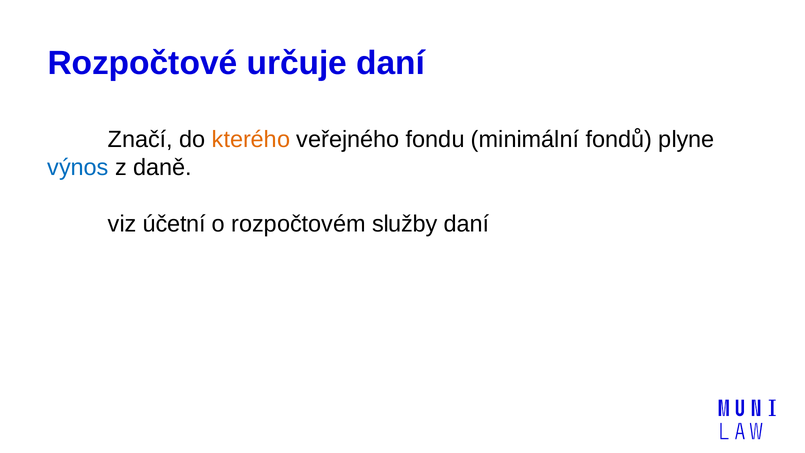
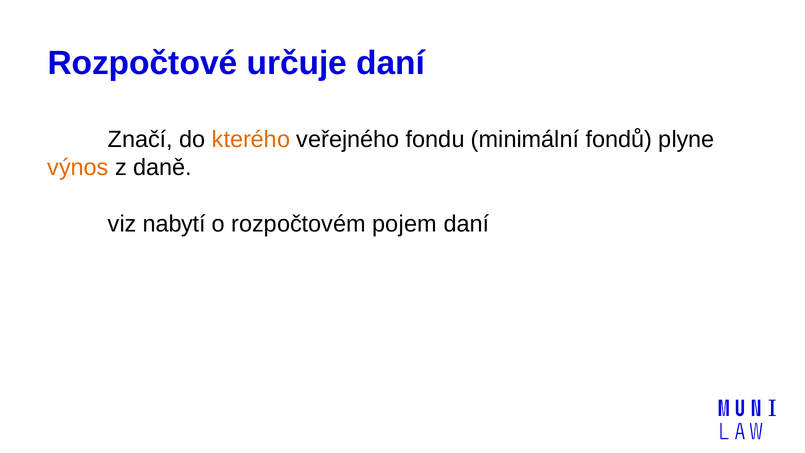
výnos colour: blue -> orange (78, 168)
účetní: účetní -> nabytí (174, 224)
služby: služby -> pojem (404, 224)
